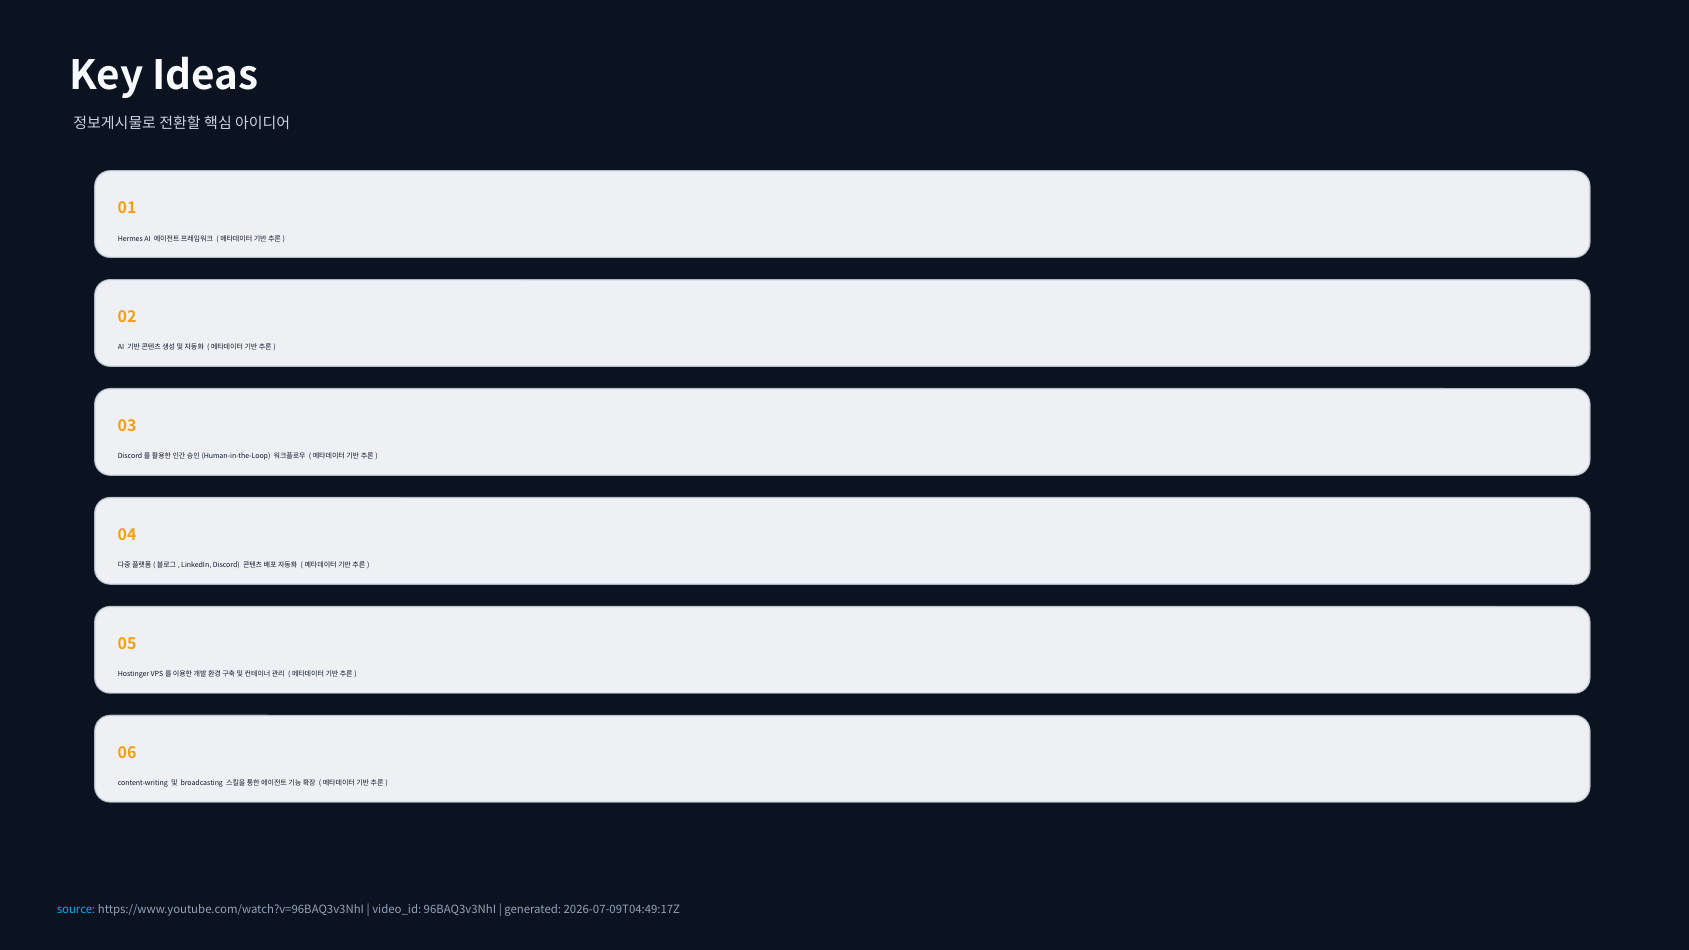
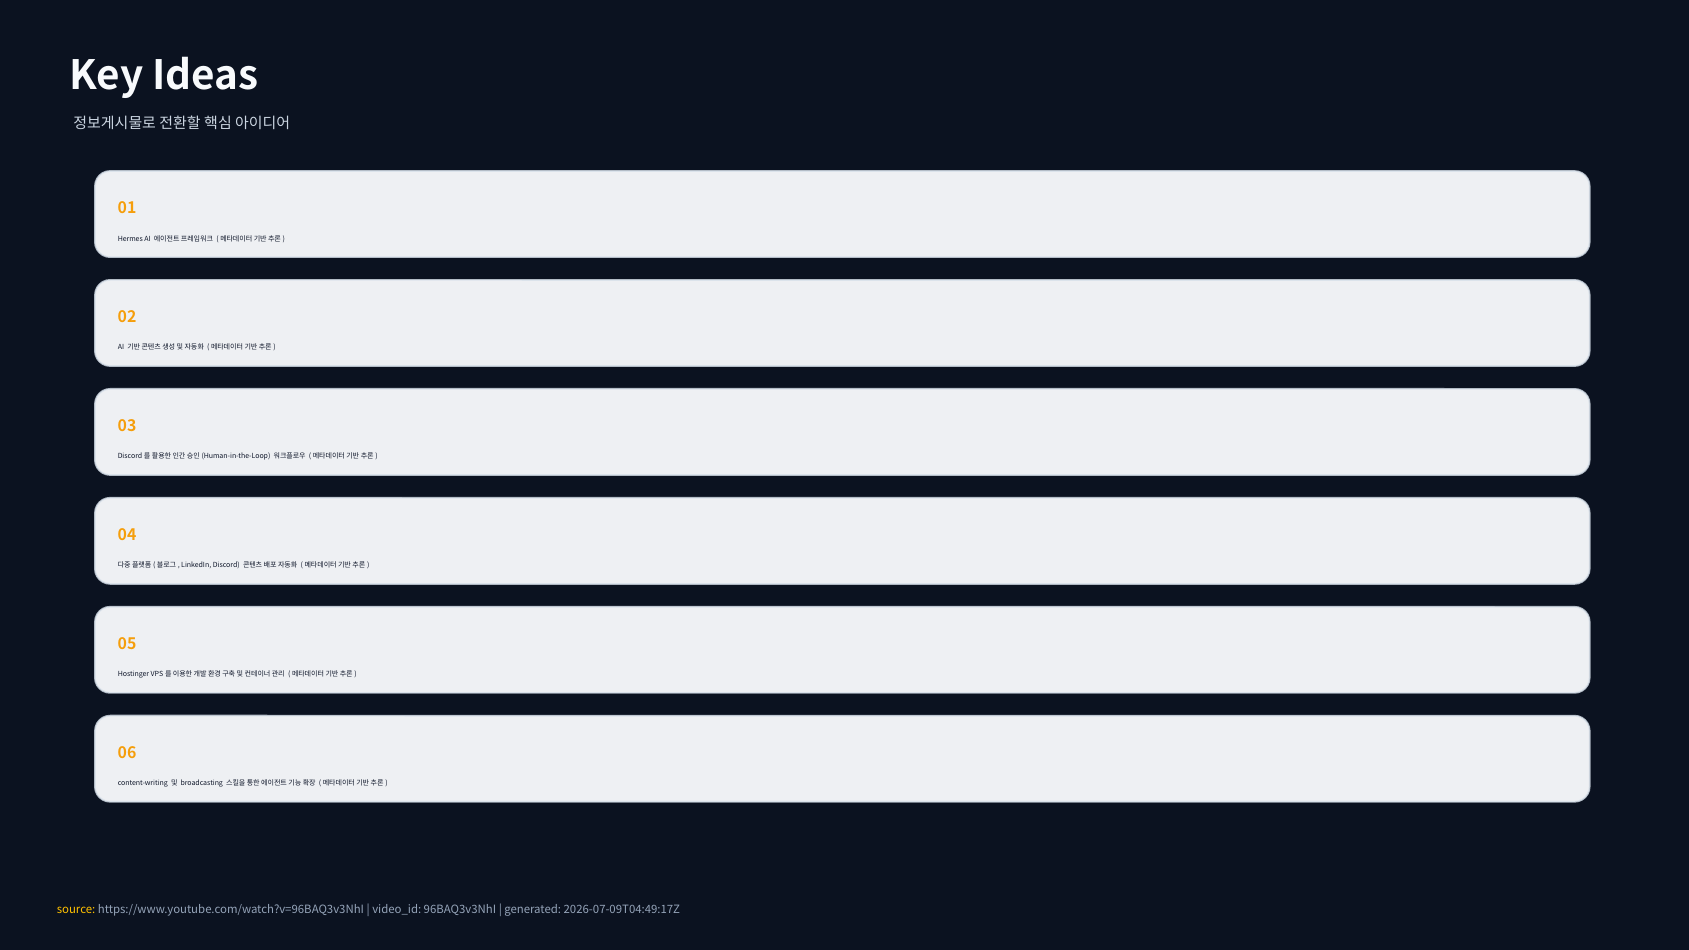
source colour: light blue -> yellow (76, 910)
